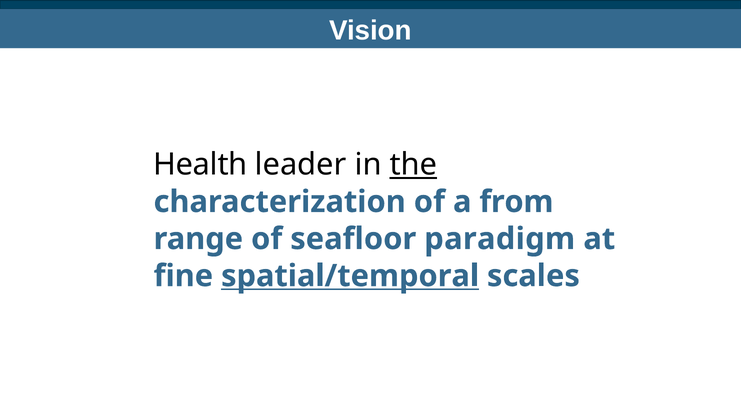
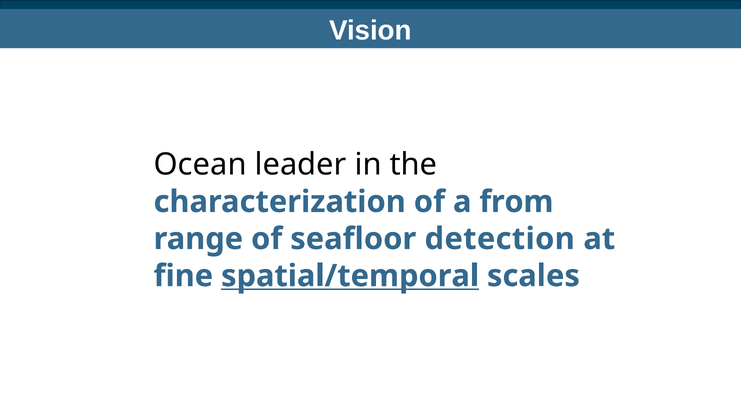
Health: Health -> Ocean (200, 165)
the underline: present -> none (413, 165)
paradigm: paradigm -> detection (500, 239)
